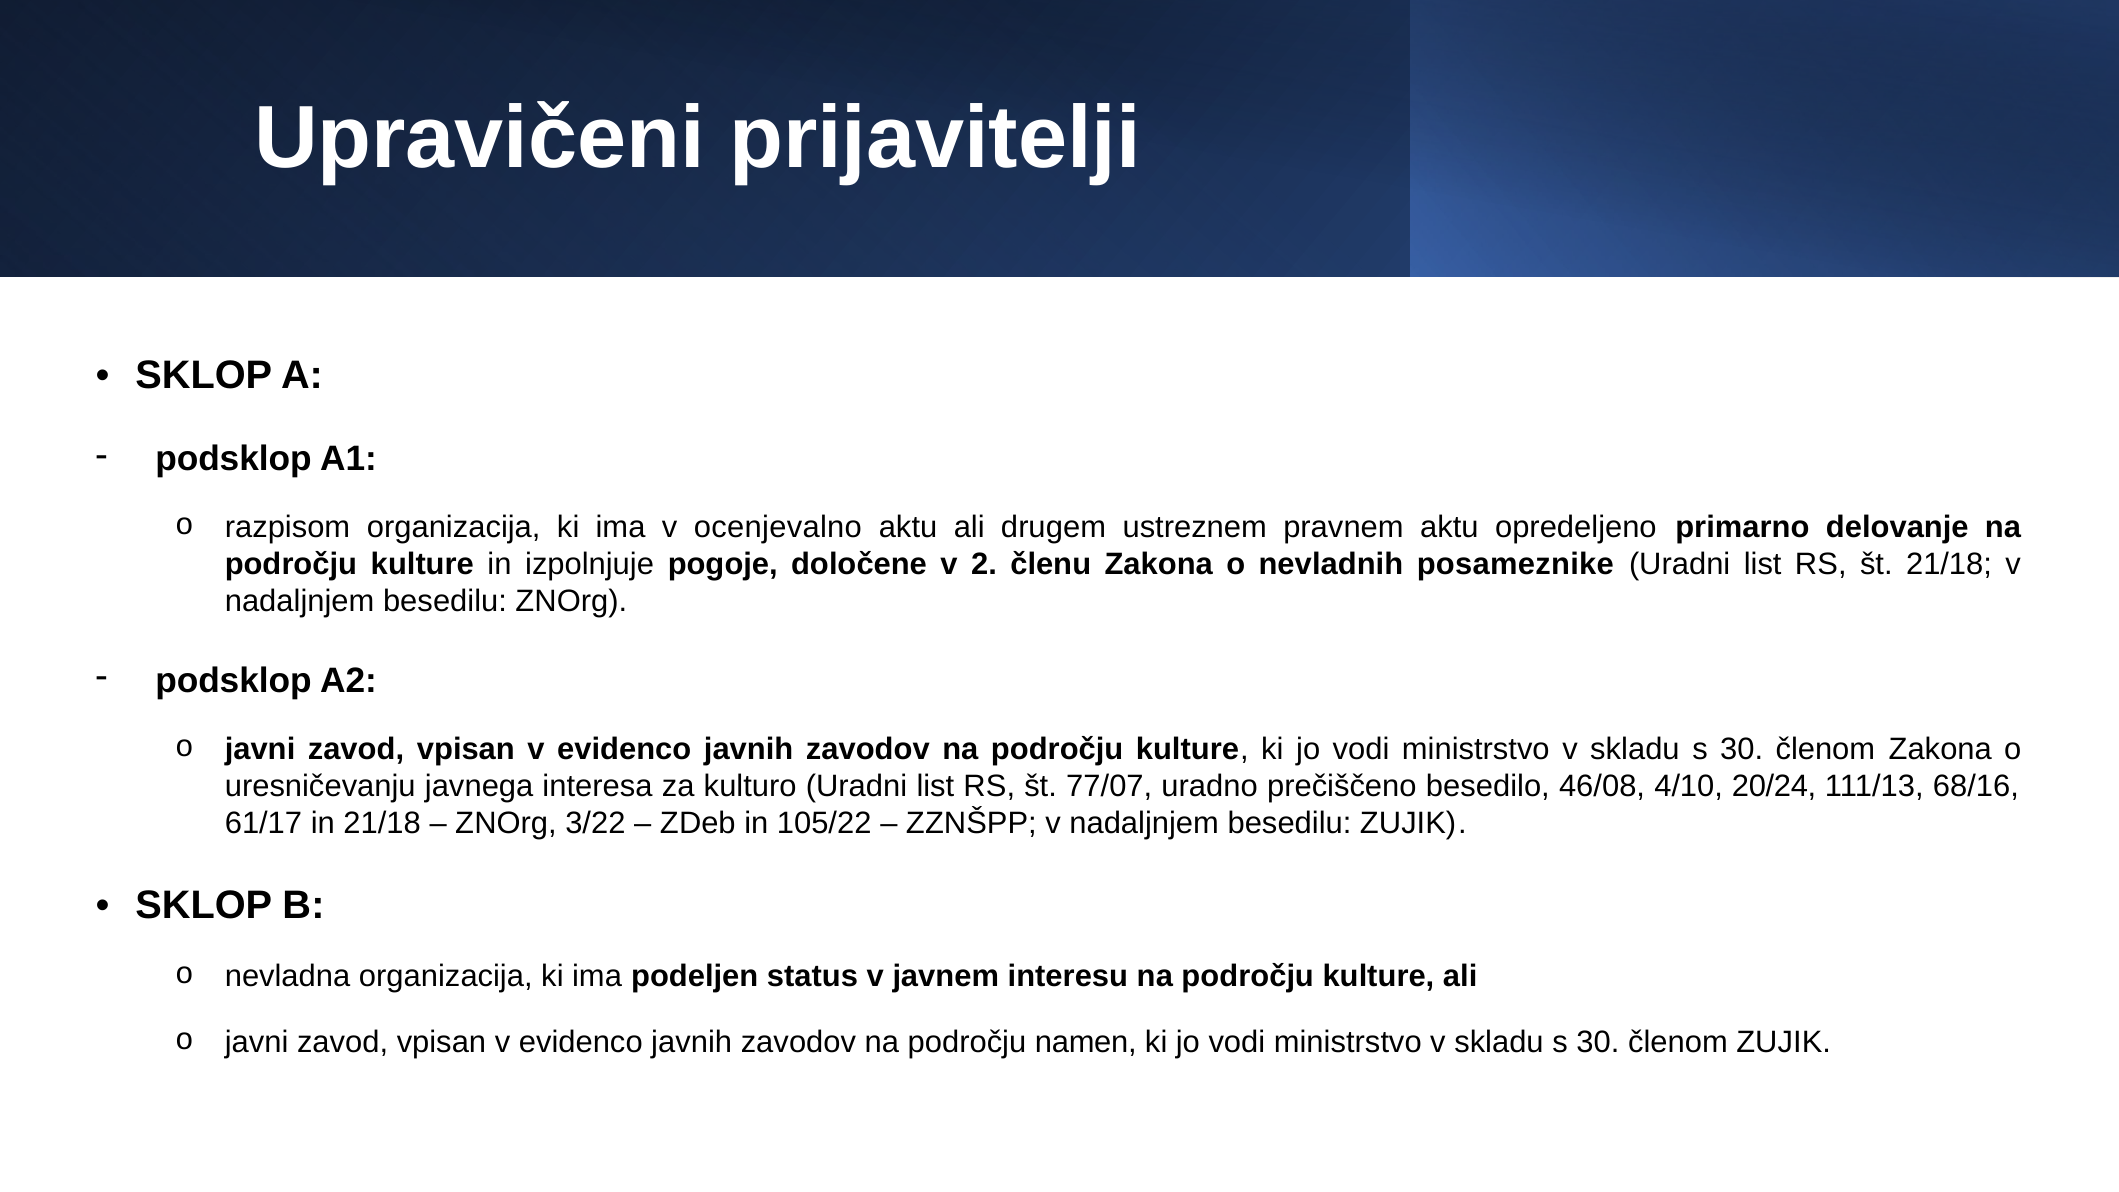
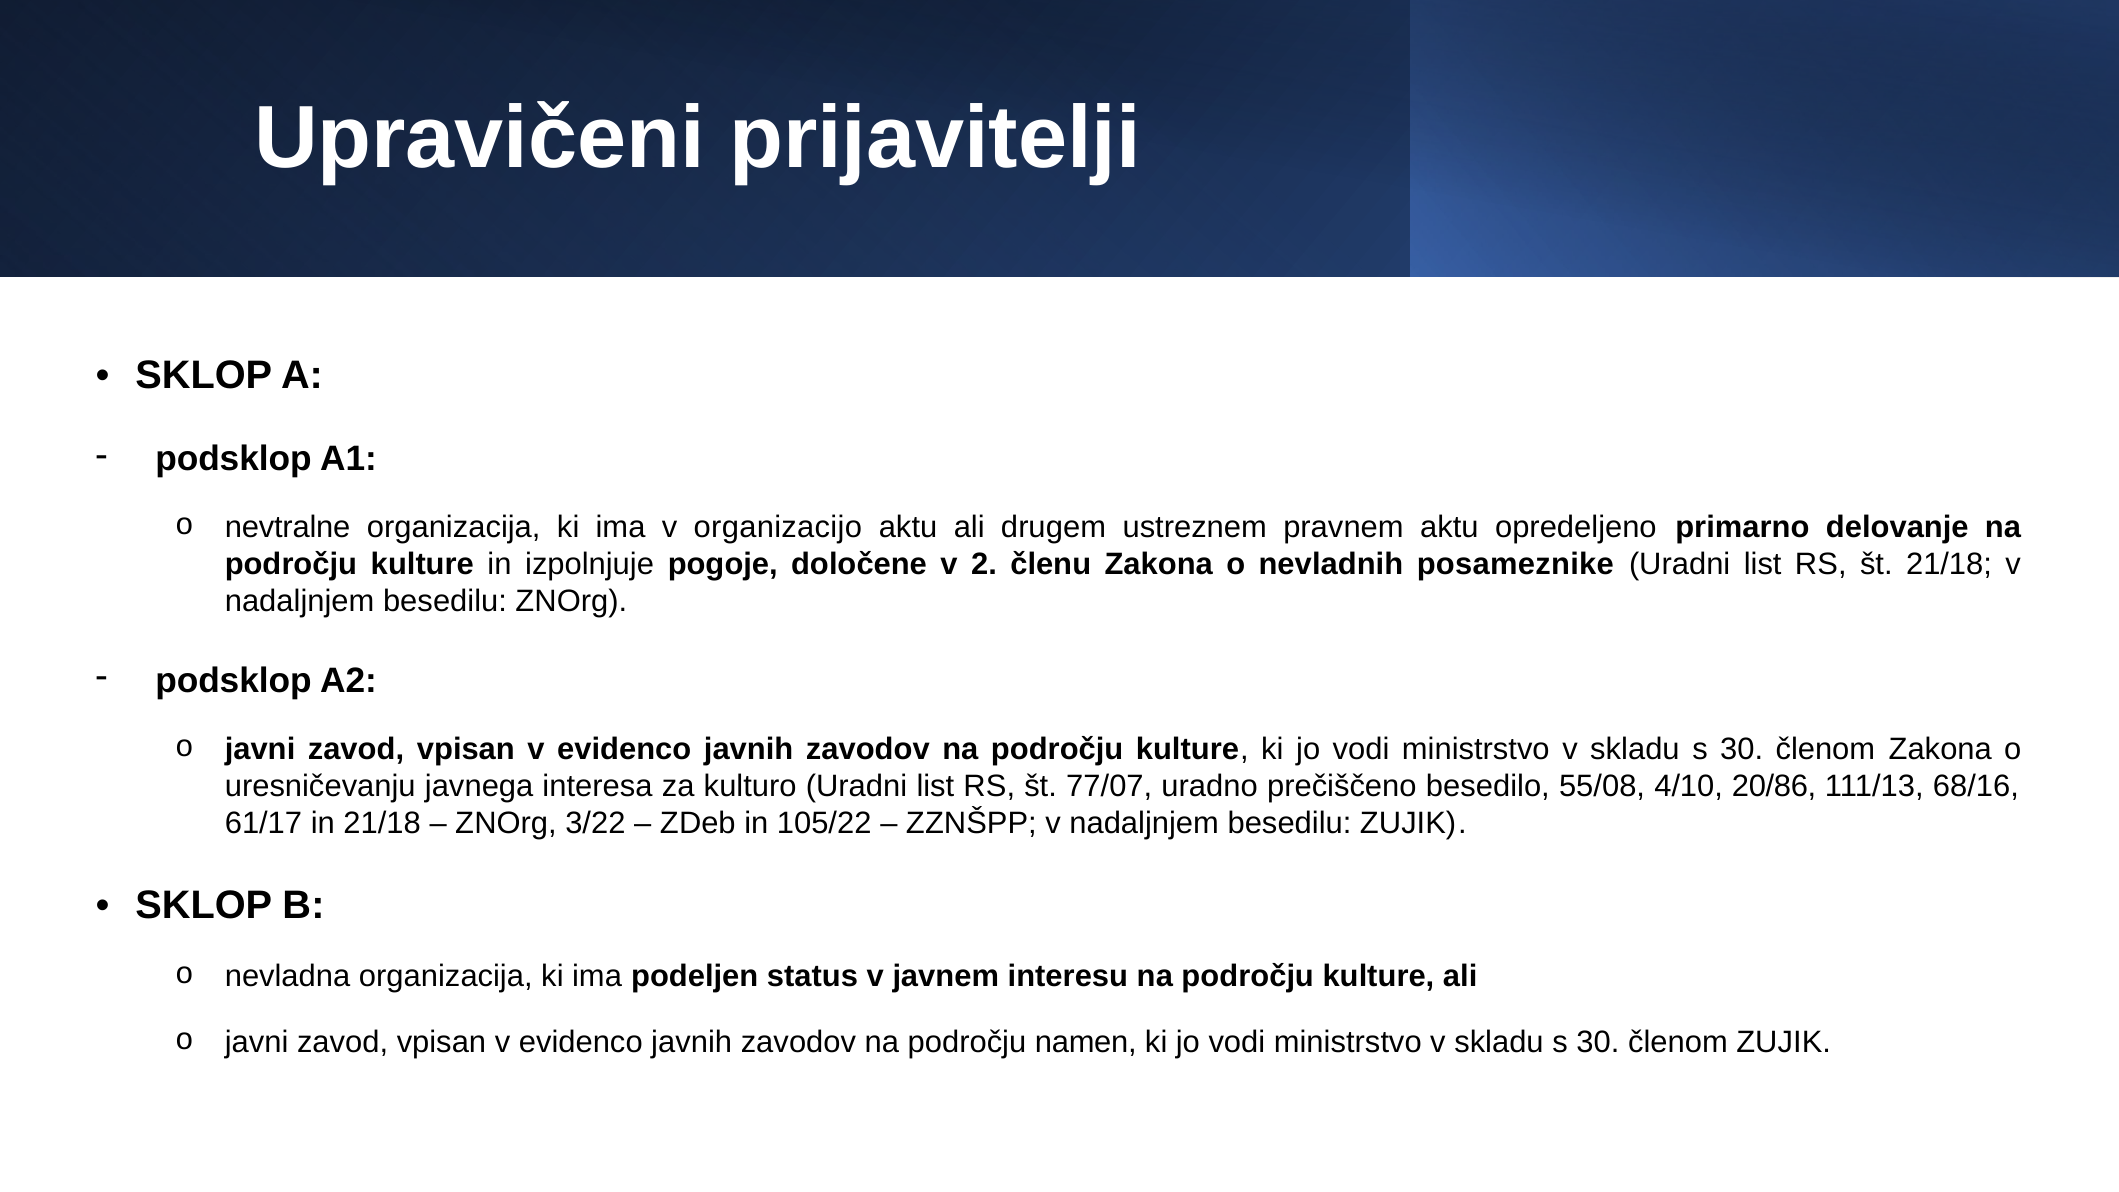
razpisom: razpisom -> nevtralne (288, 527)
ocenjevalno: ocenjevalno -> organizacijo (778, 527)
46/08: 46/08 -> 55/08 (1602, 786)
20/24: 20/24 -> 20/86 (1774, 786)
